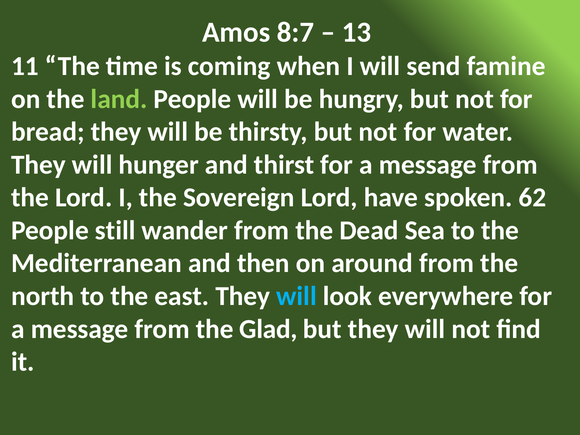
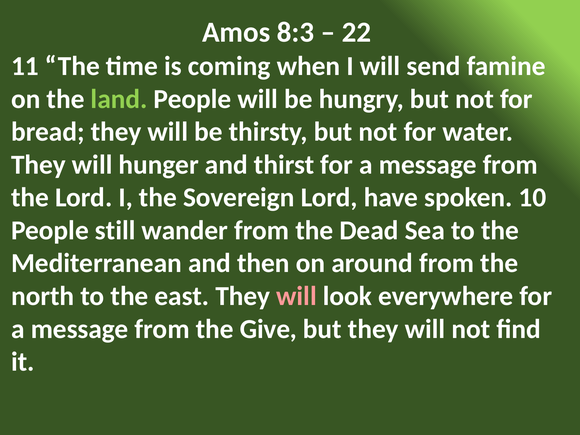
8:7: 8:7 -> 8:3 (296, 32)
13: 13 -> 22 (356, 32)
62: 62 -> 10 (533, 198)
will colour: light blue -> pink (296, 296)
Glad: Glad -> Give (268, 329)
